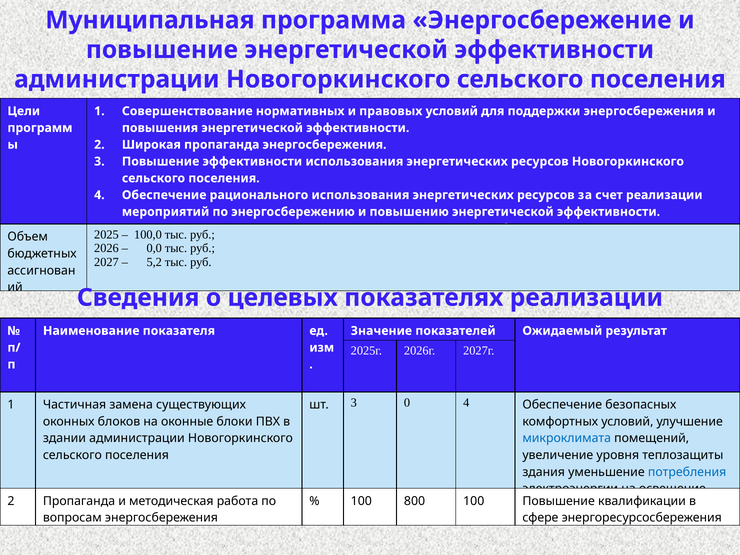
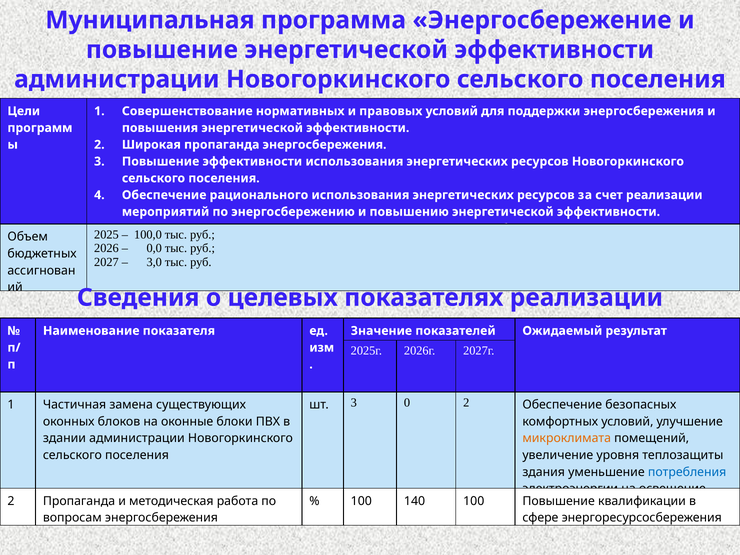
5,2: 5,2 -> 3,0 (154, 262)
0 4: 4 -> 2 (466, 403)
микроклимата colour: blue -> orange (567, 438)
800: 800 -> 140 (415, 501)
